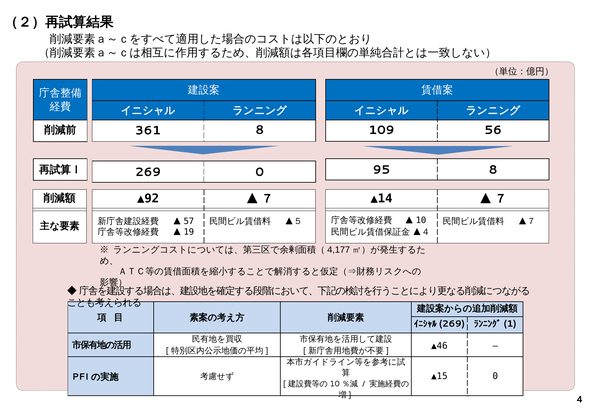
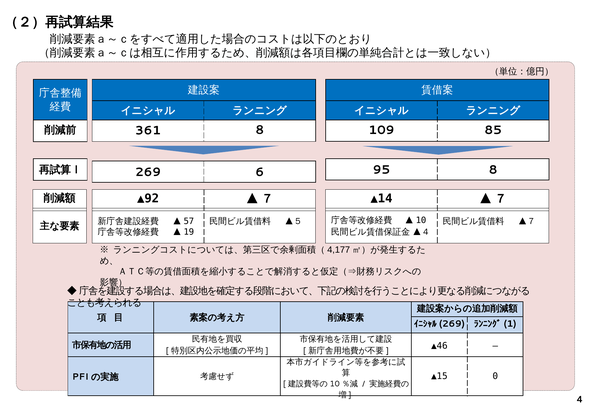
56: 56 -> 85 (493, 130)
269 0: 0 -> 6 (260, 172)
